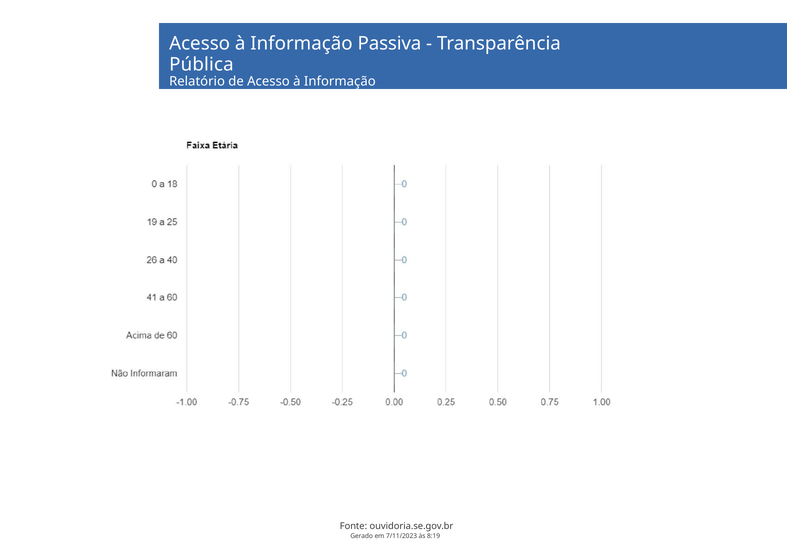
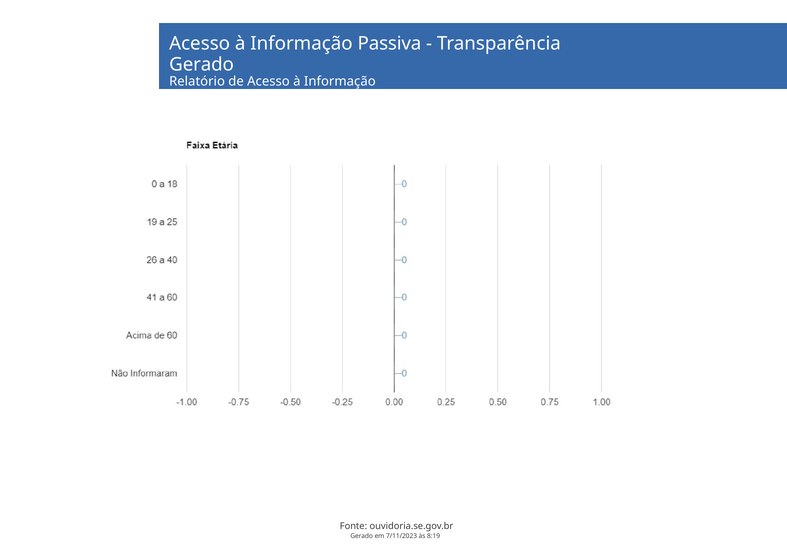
Pública: Pública -> Gerado (202, 64)
